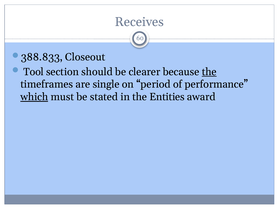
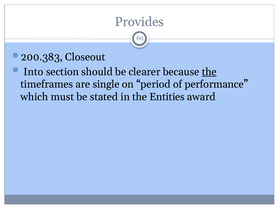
Receives: Receives -> Provides (139, 22)
388.833: 388.833 -> 200.383 (42, 57)
Tool: Tool -> Into (33, 72)
which underline: present -> none (34, 97)
